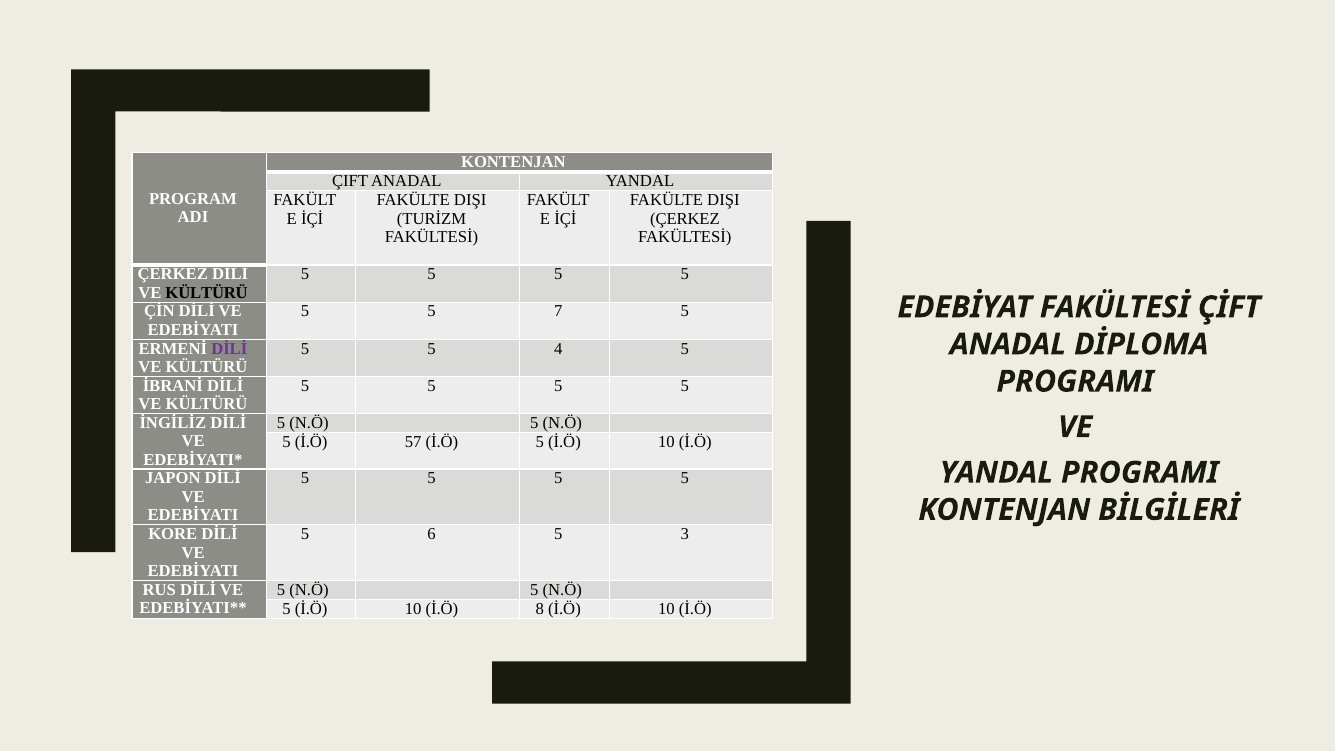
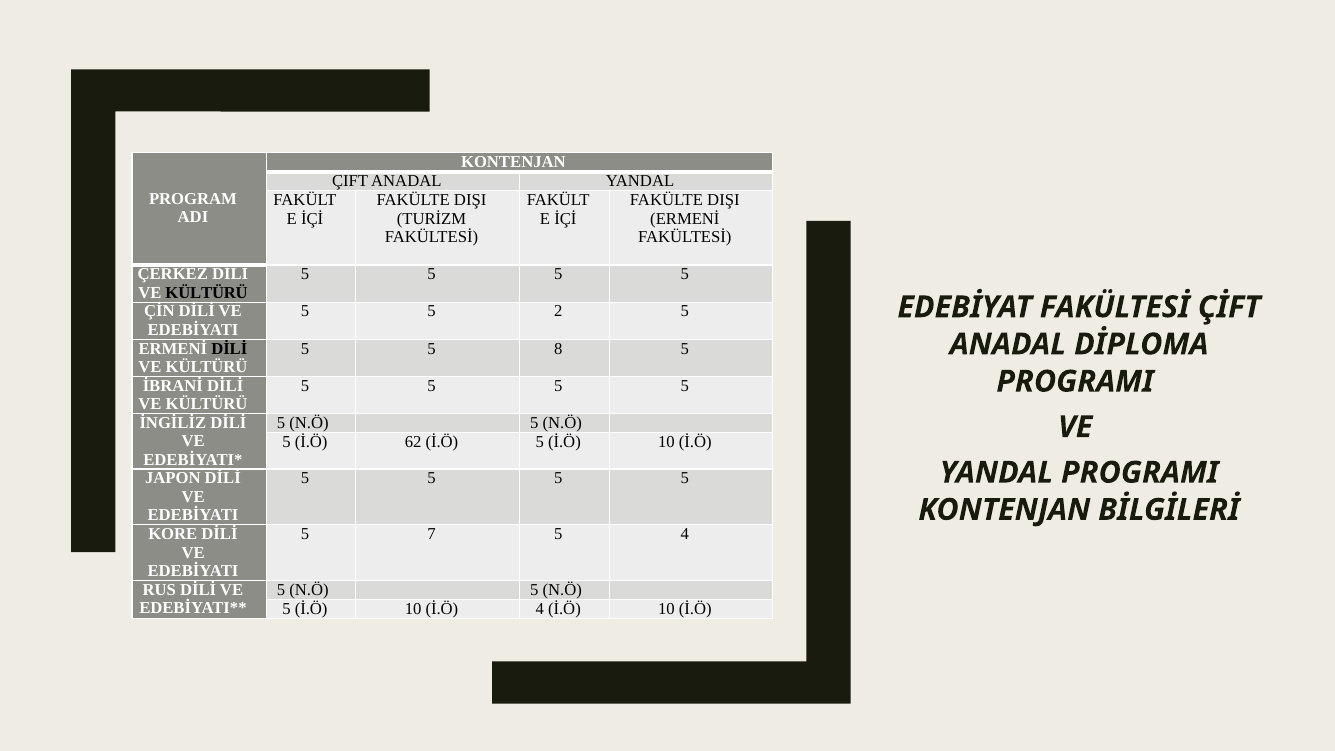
ÇERKEZ: ÇERKEZ -> ERMENİ (685, 219)
7: 7 -> 2 (558, 311)
DİLİ colour: purple -> black (229, 349)
4: 4 -> 8 (558, 349)
57: 57 -> 62 (413, 442)
6: 6 -> 7 (432, 534)
5 3: 3 -> 4 (685, 534)
İ.Ö 8: 8 -> 4 (540, 609)
